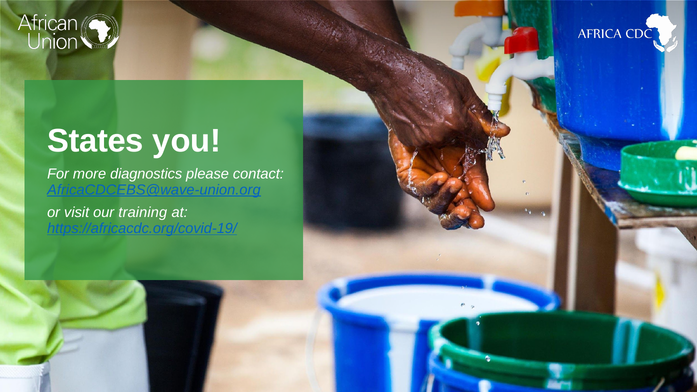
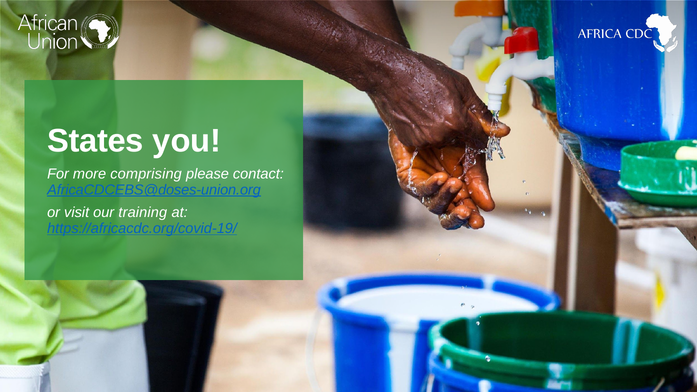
diagnostics: diagnostics -> comprising (146, 174)
AfricaCDCEBS@wave-union.org: AfricaCDCEBS@wave-union.org -> AfricaCDCEBS@doses-union.org (154, 190)
